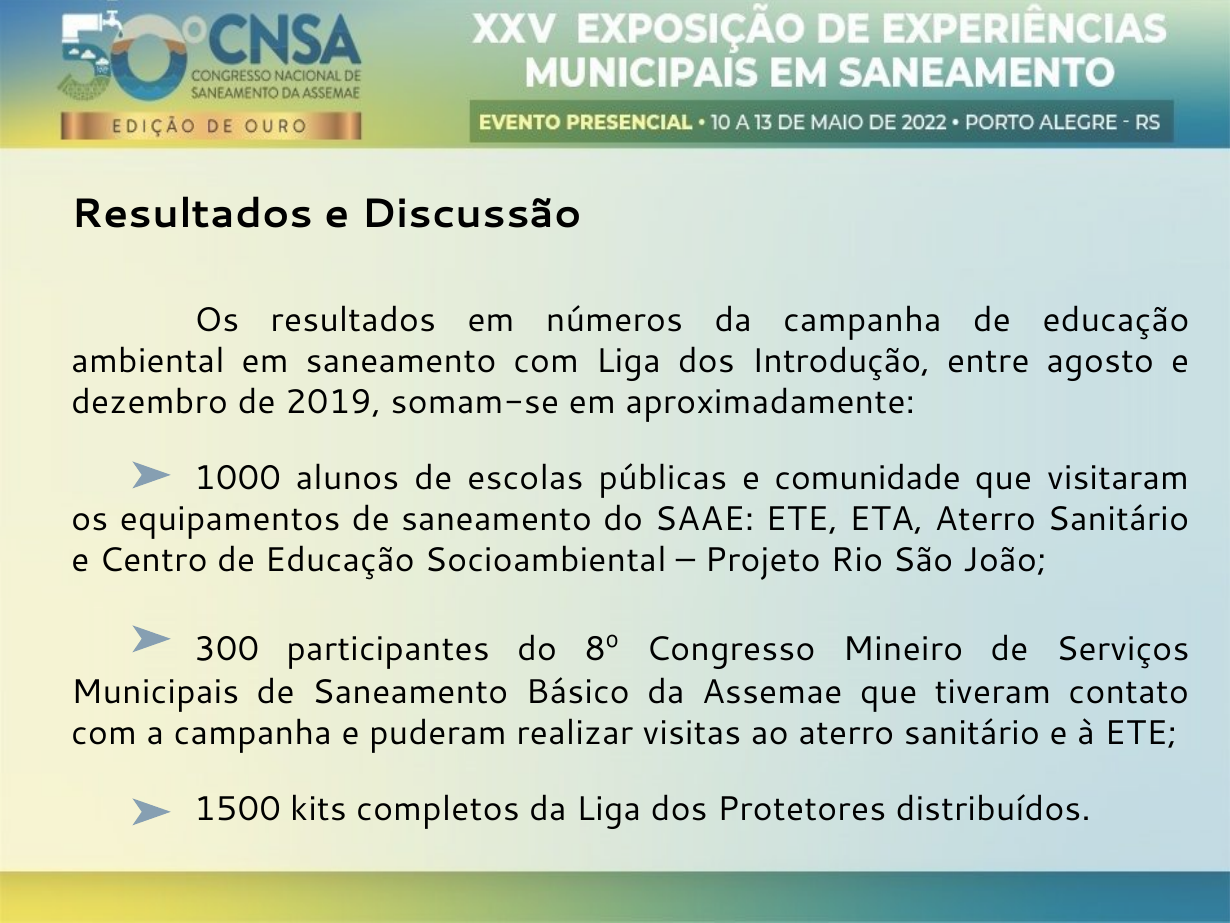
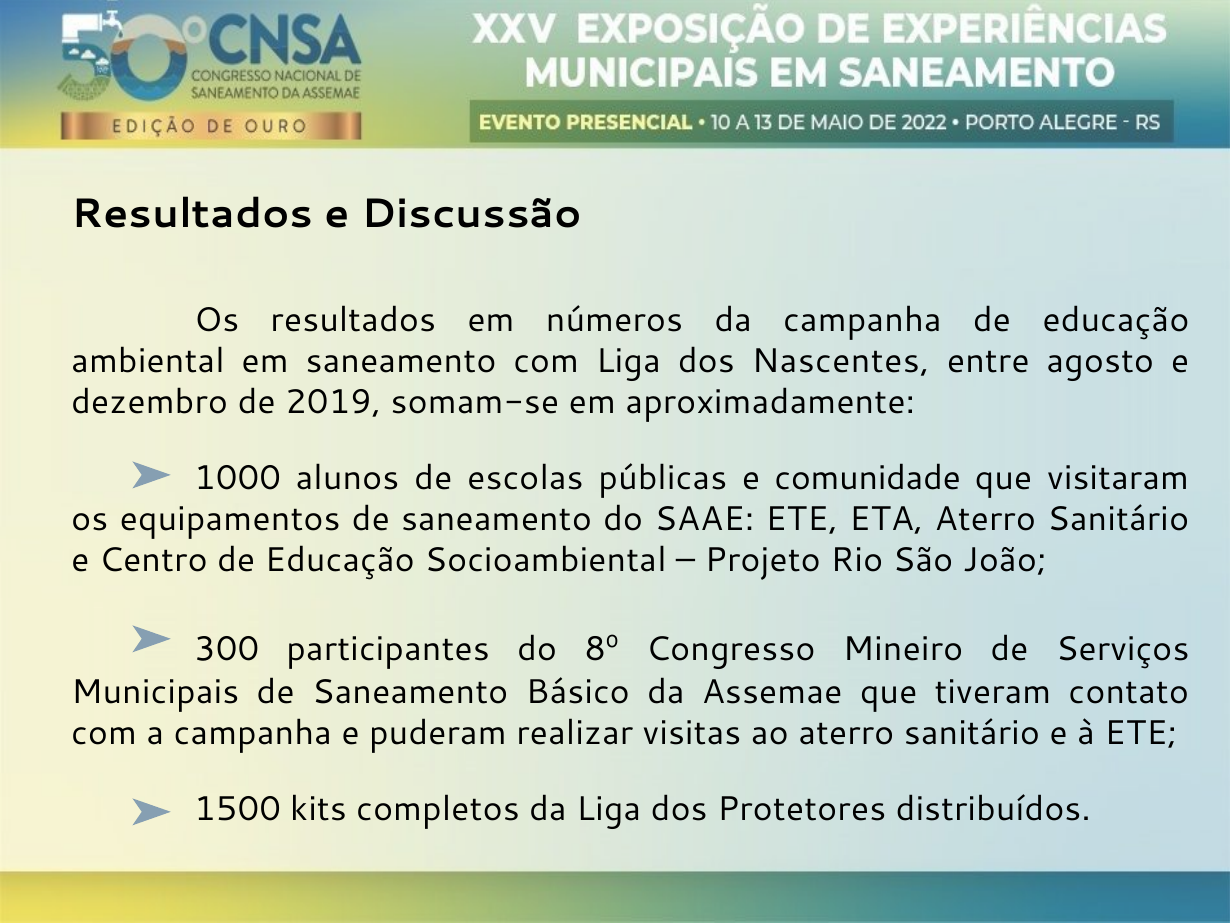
Introdução: Introdução -> Nascentes (841, 361)
